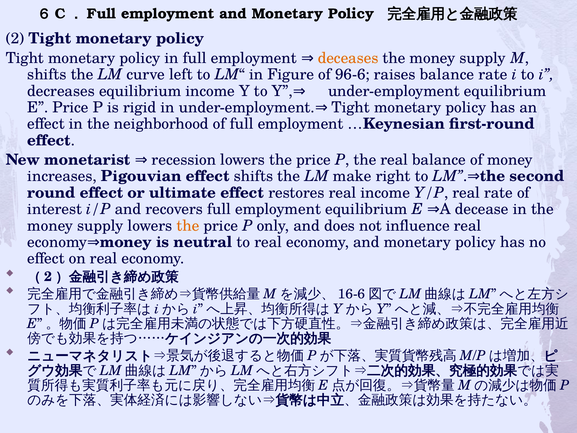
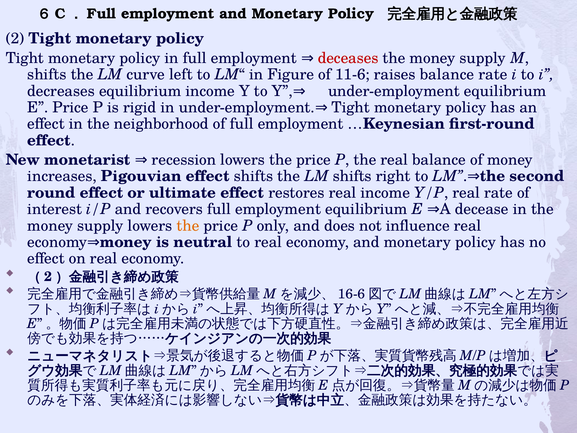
deceases colour: orange -> red (348, 58)
96-6: 96-6 -> 11-6 (352, 74)
LM make: make -> shifts (352, 176)
